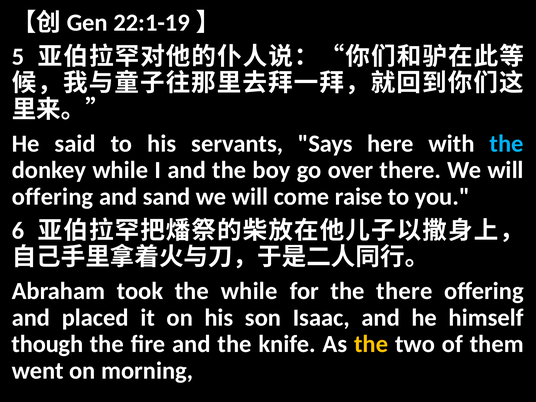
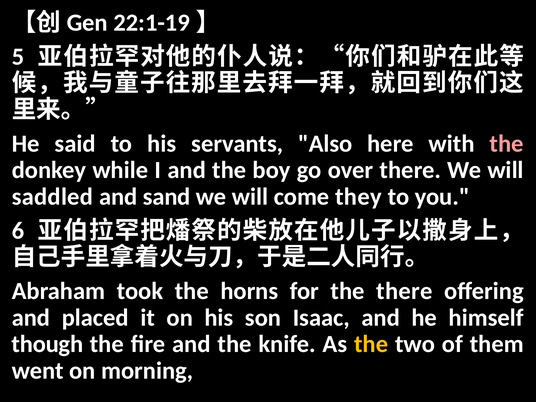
Says: Says -> Also (325, 144)
the colour: light blue -> pink (507, 144)
offering: offering -> saddled (52, 197)
raise: raise -> they (358, 197)
the while: while -> horns (249, 291)
